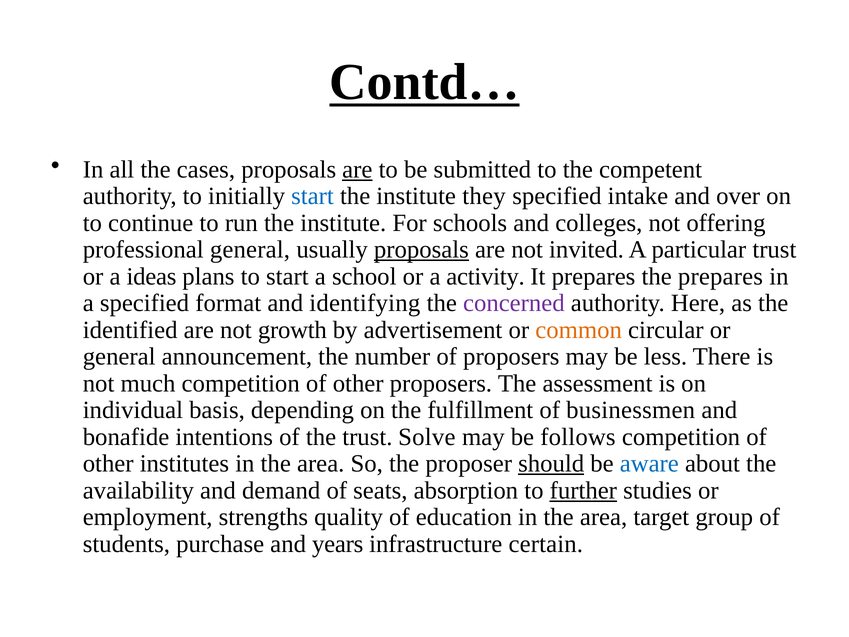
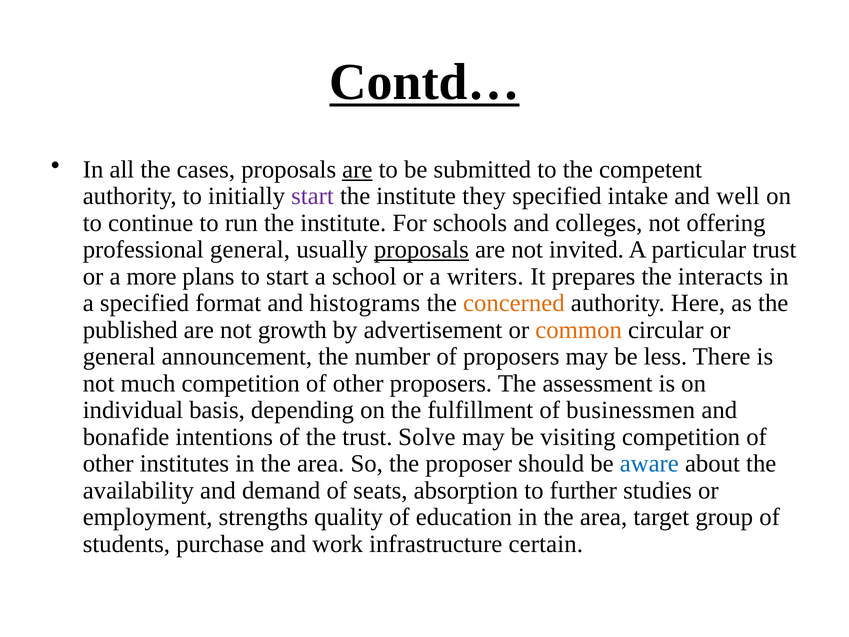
start colour: blue -> purple (312, 196)
over: over -> well (738, 196)
ideas: ideas -> more (152, 276)
activity: activity -> writers (485, 276)
the prepares: prepares -> interacts (720, 276)
identifying: identifying -> histograms (365, 303)
concerned colour: purple -> orange (514, 303)
identified: identified -> published (130, 330)
follows: follows -> visiting (578, 437)
should underline: present -> none (551, 464)
further underline: present -> none (583, 490)
years: years -> work (338, 544)
